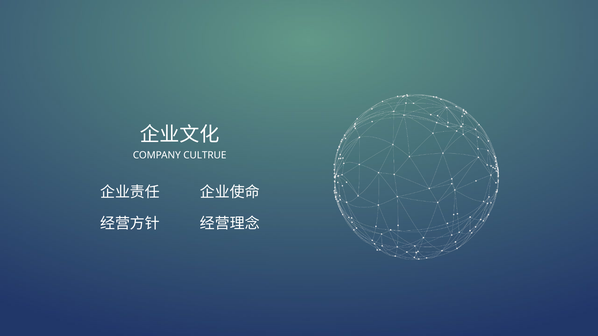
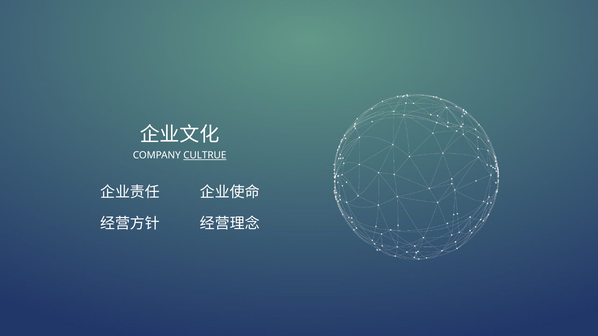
CULTRUE underline: none -> present (205, 156)
